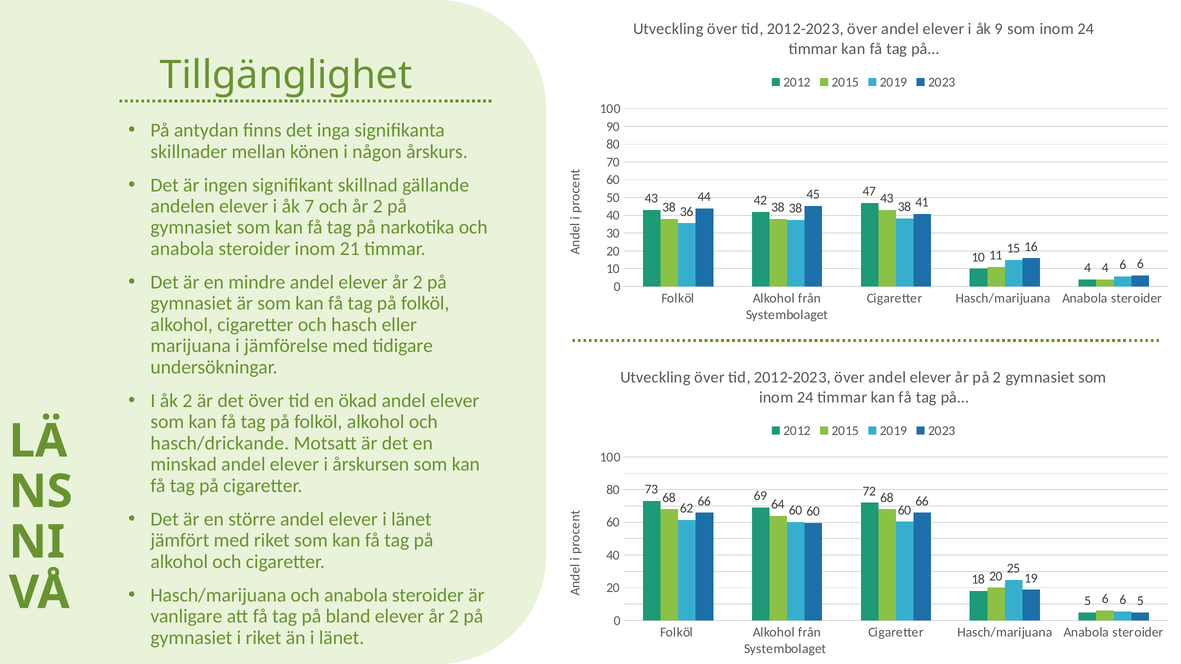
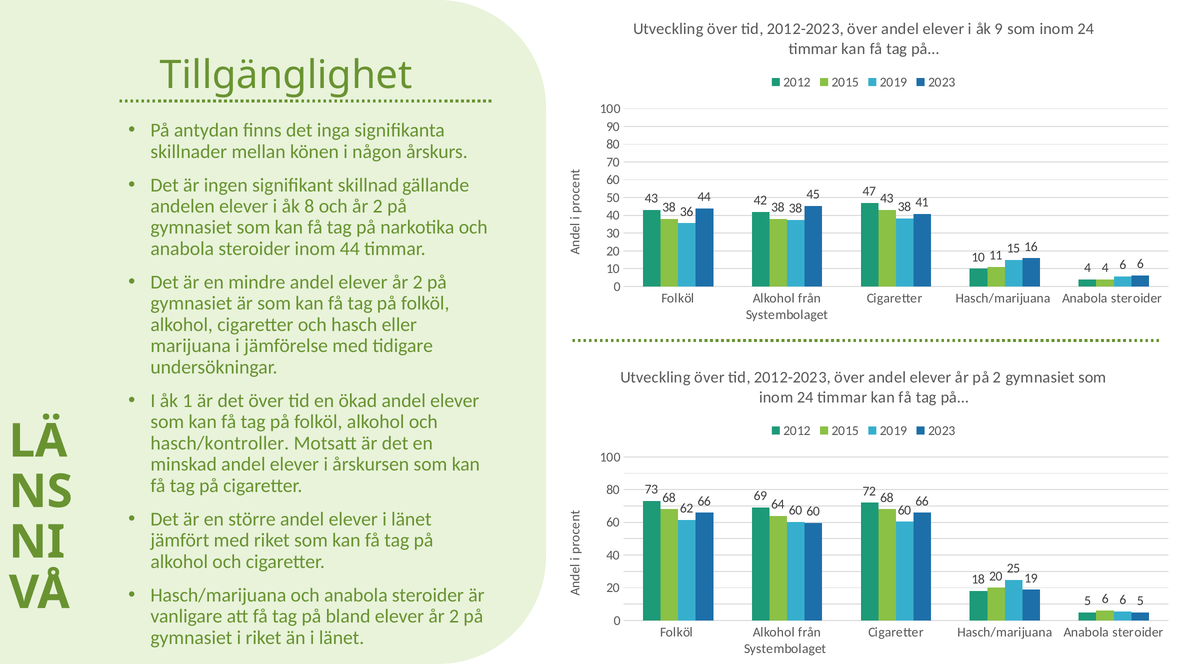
7: 7 -> 8 (309, 206)
inom 21: 21 -> 44 (350, 249)
åk 2: 2 -> 1 (187, 401)
hasch/drickande: hasch/drickande -> hasch/kontroller (220, 443)
